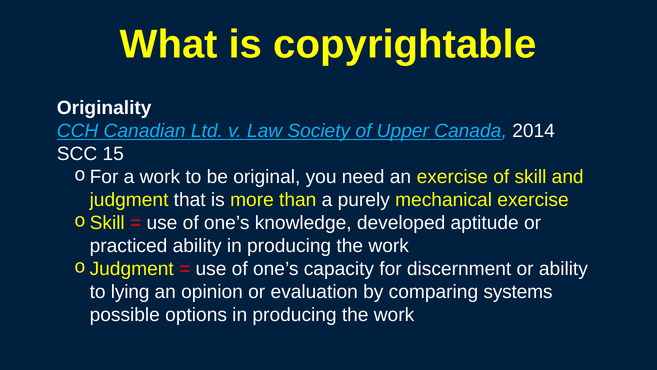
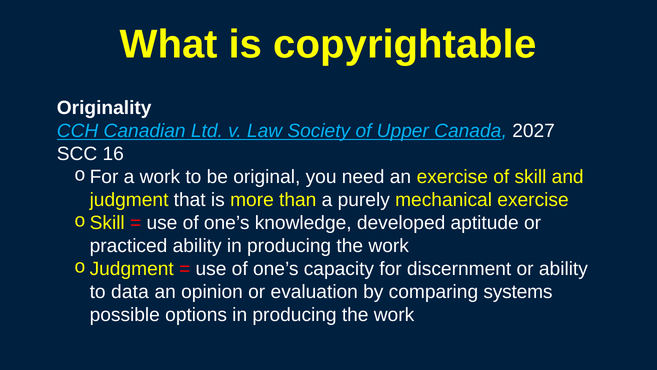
2014: 2014 -> 2027 (534, 131)
15: 15 -> 16 (113, 154)
lying: lying -> data (130, 292)
